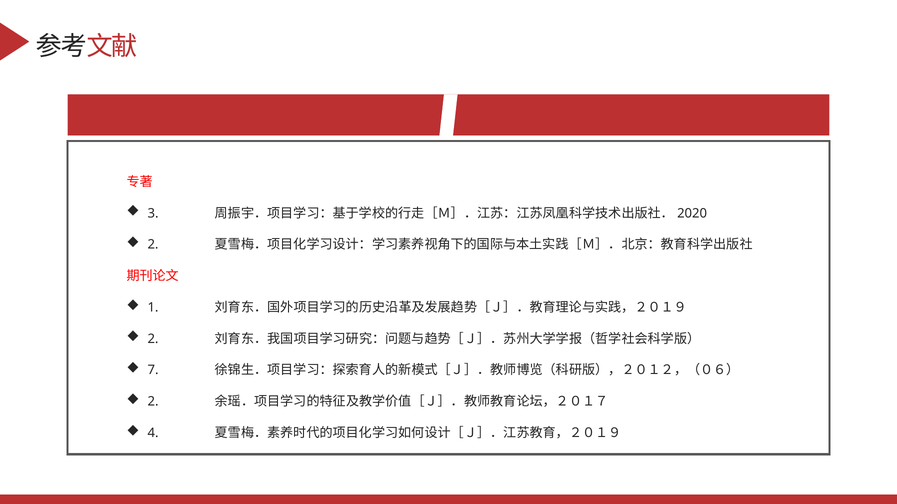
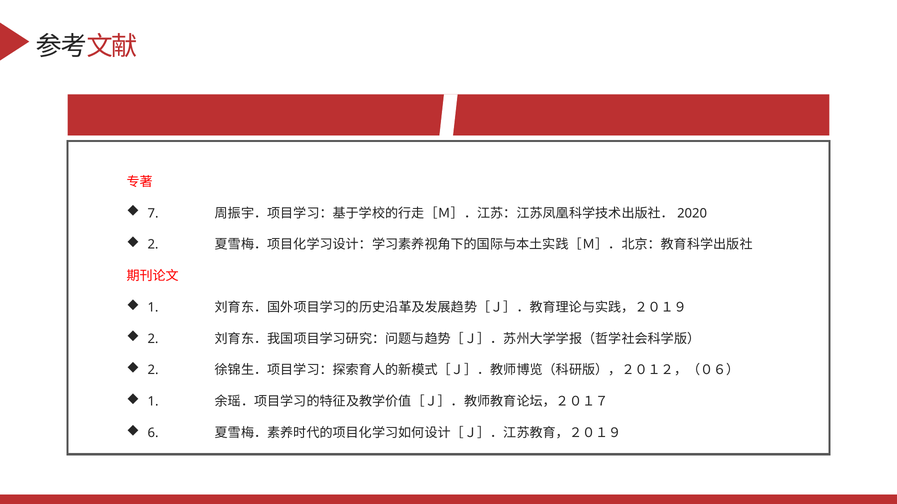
3: 3 -> 7 (153, 214)
7: 7 -> 2 (153, 371)
2: 2 -> 1 (153, 402)
4: 4 -> 6 (153, 433)
